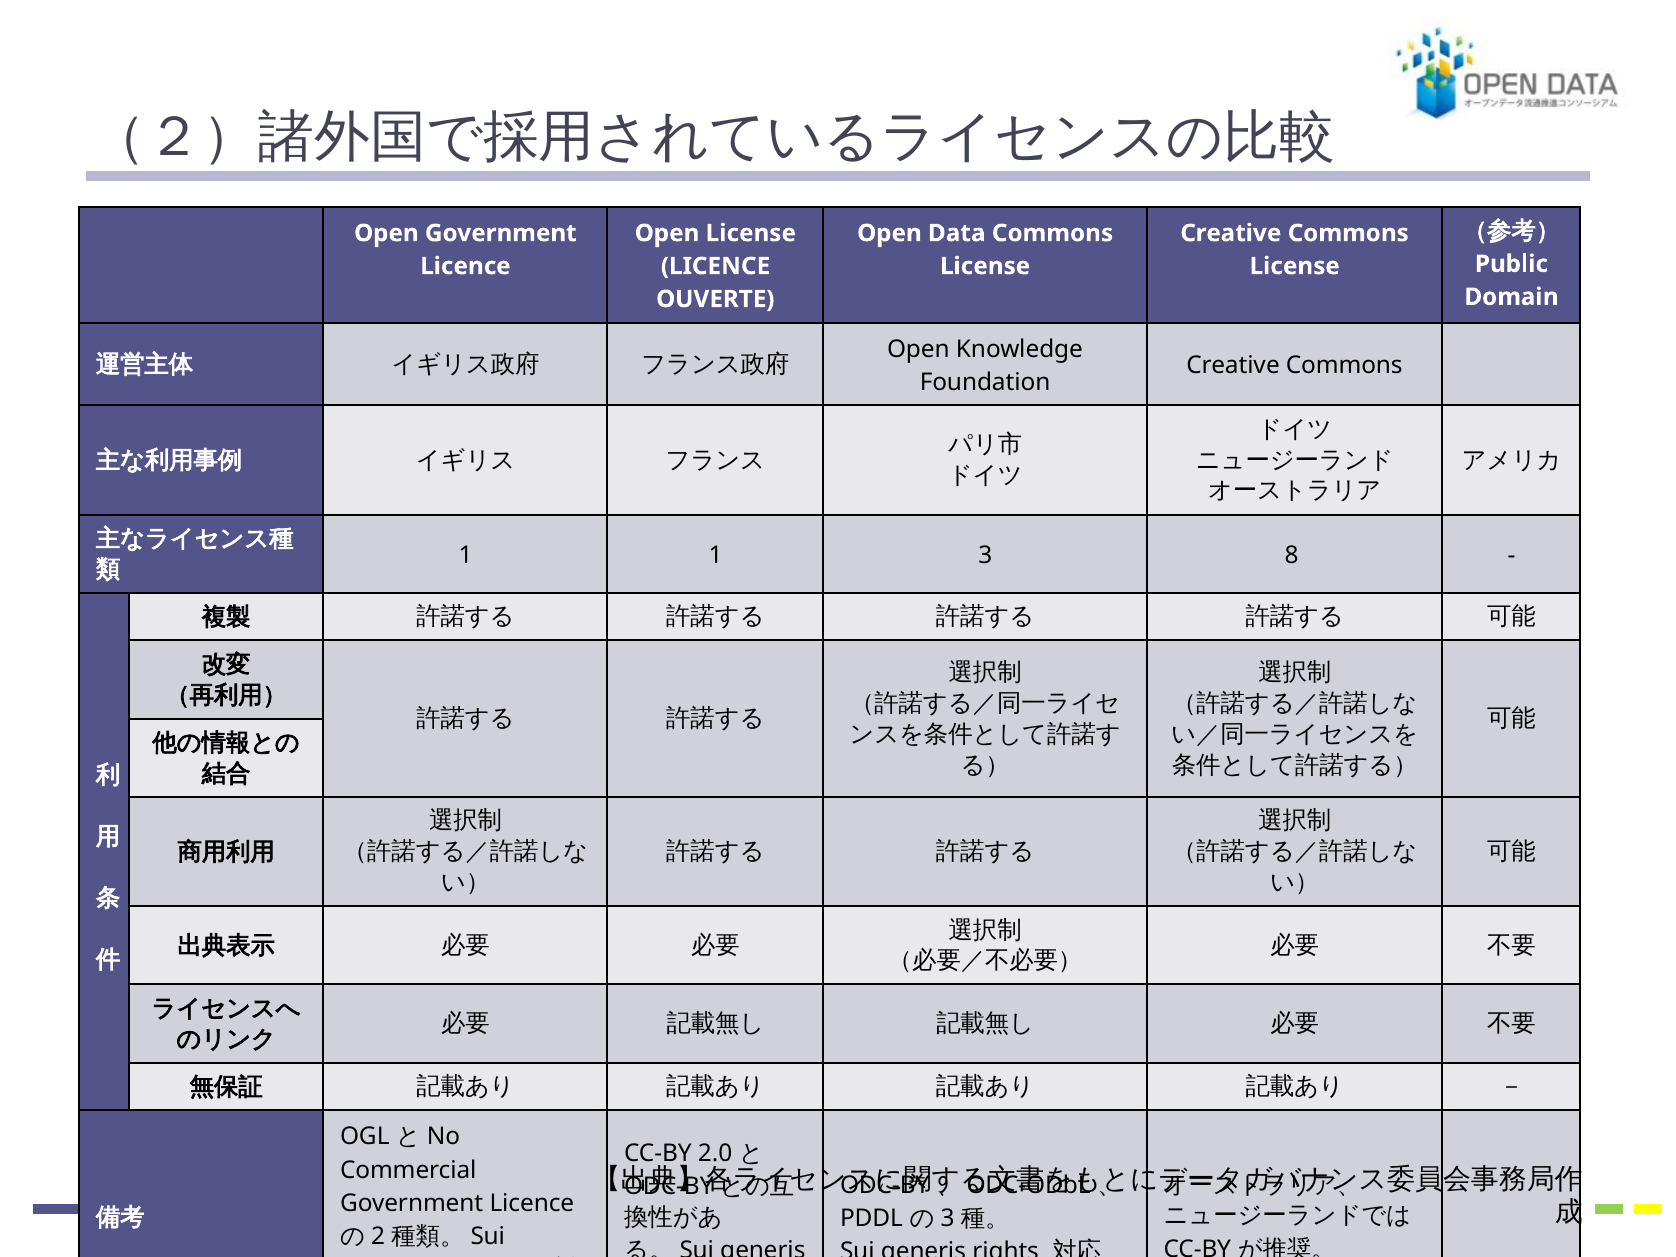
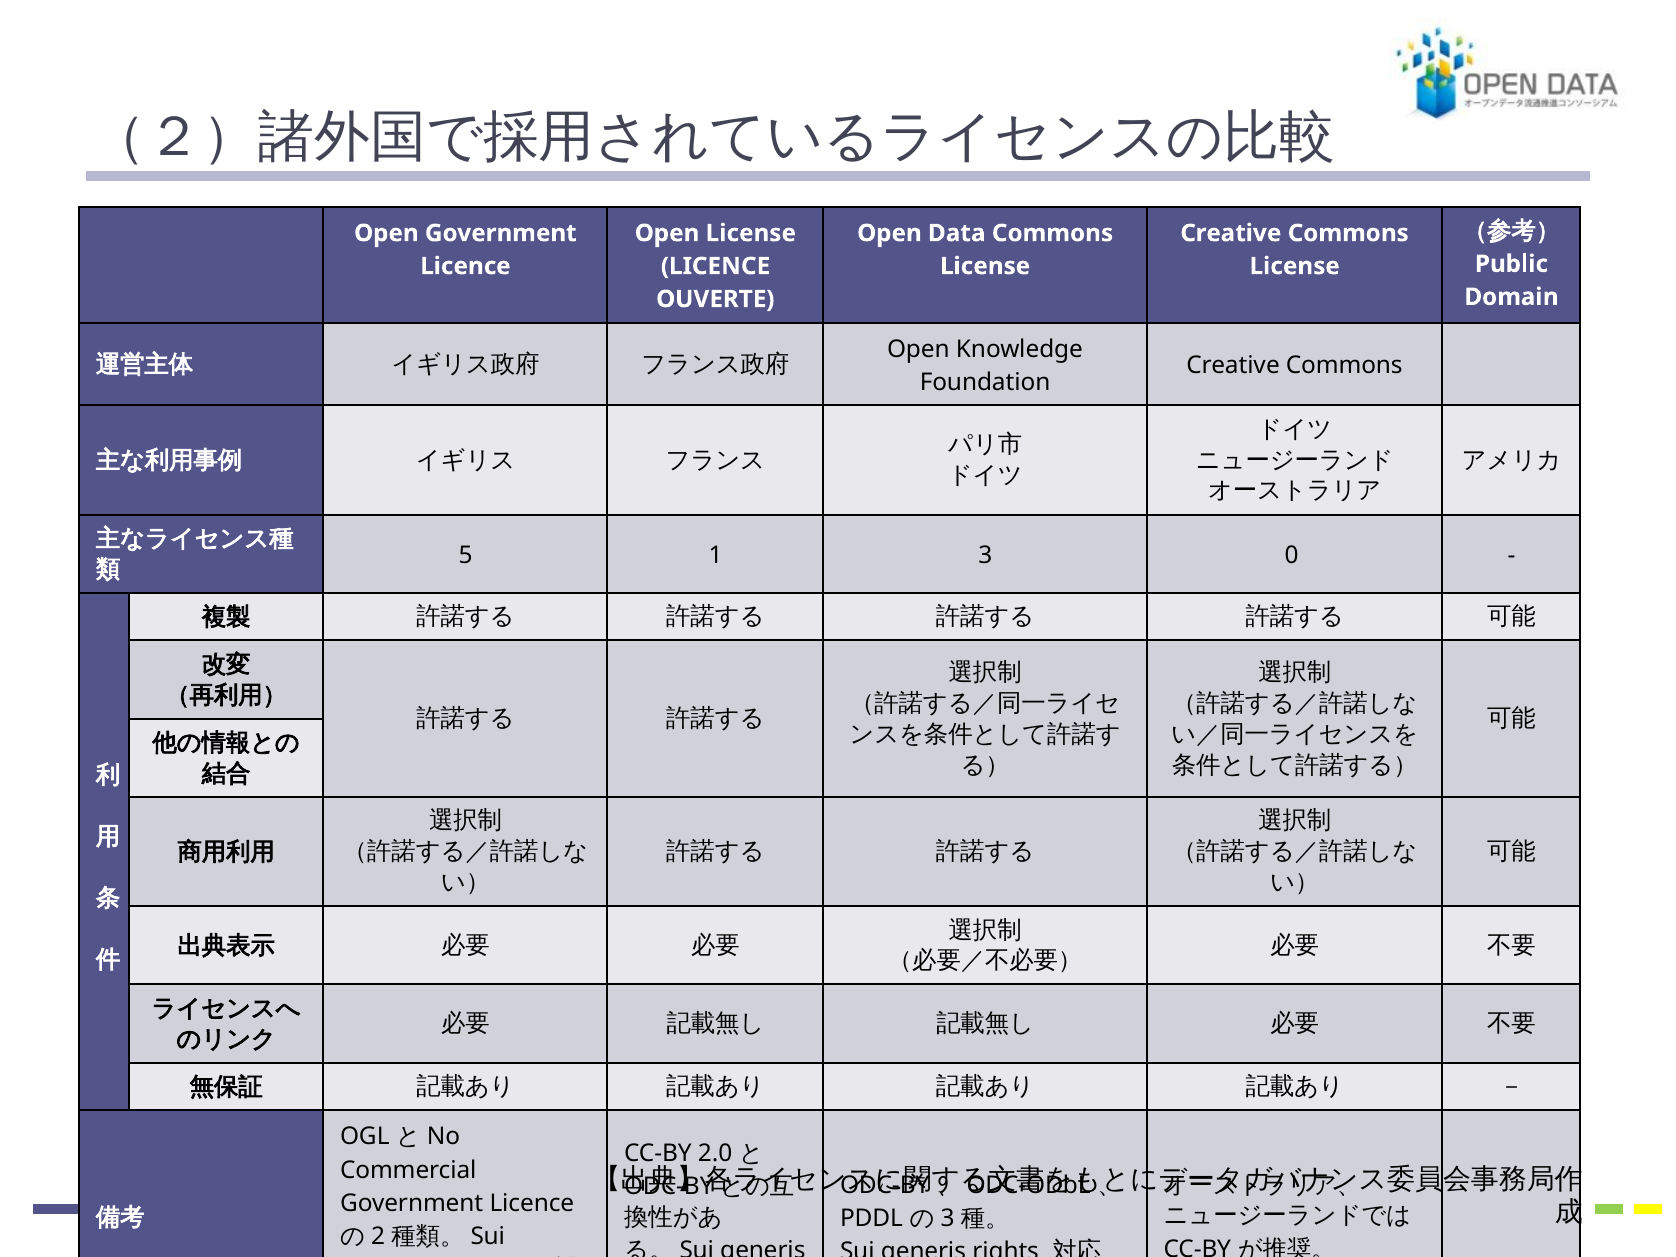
1: 1 -> 5 (466, 555)
8: 8 -> 0 (1292, 555)
